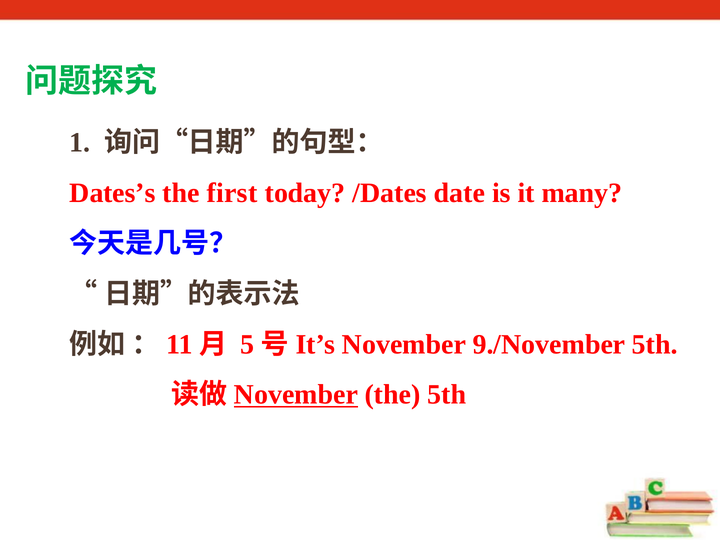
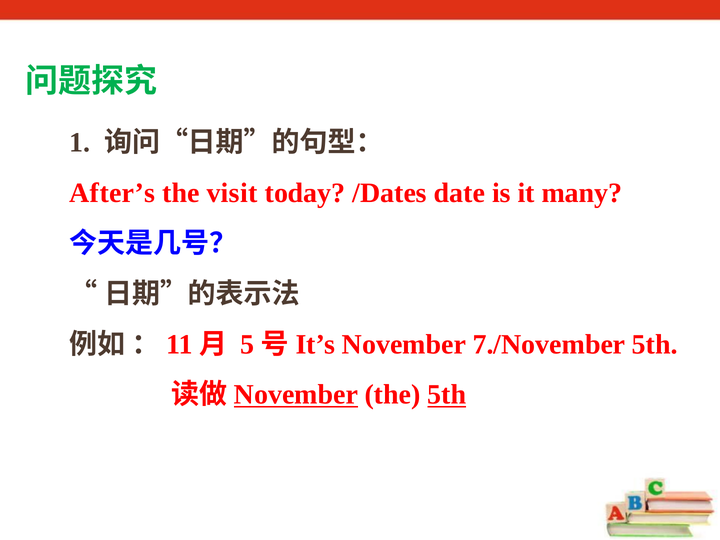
Dates’s: Dates’s -> After’s (112, 193)
first: first -> visit (232, 193)
9./November: 9./November -> 7./November (549, 344)
5th underline: none -> present (447, 395)
